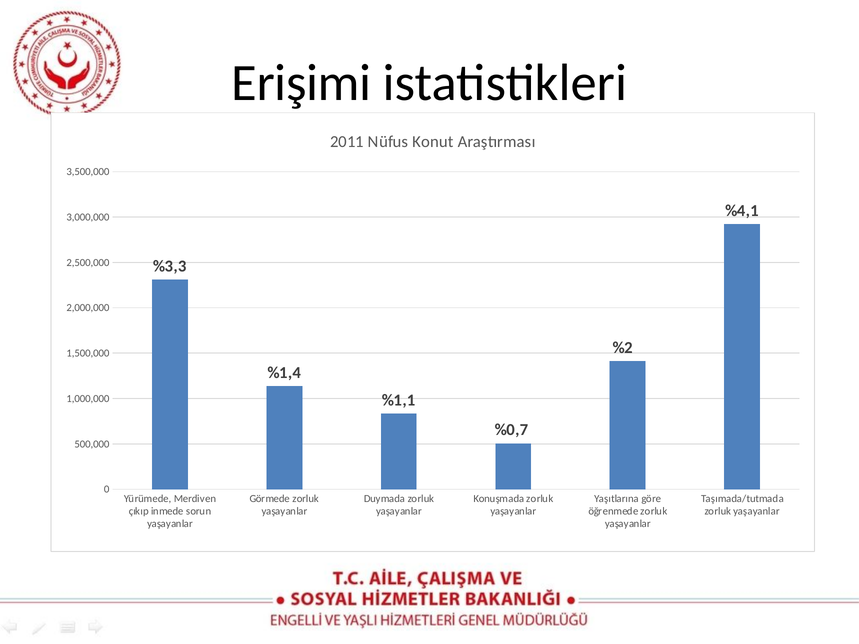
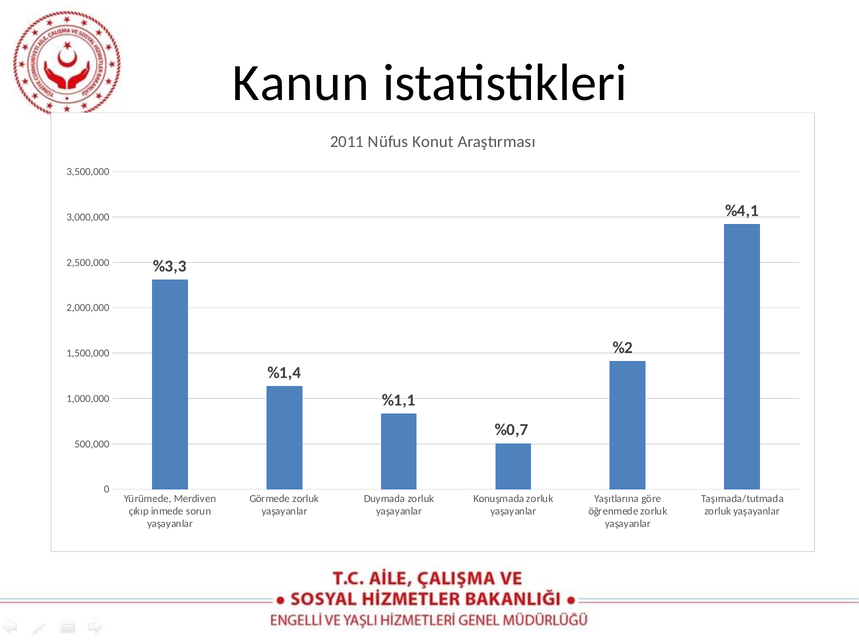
Erişimi: Erişimi -> Kanun (301, 83)
